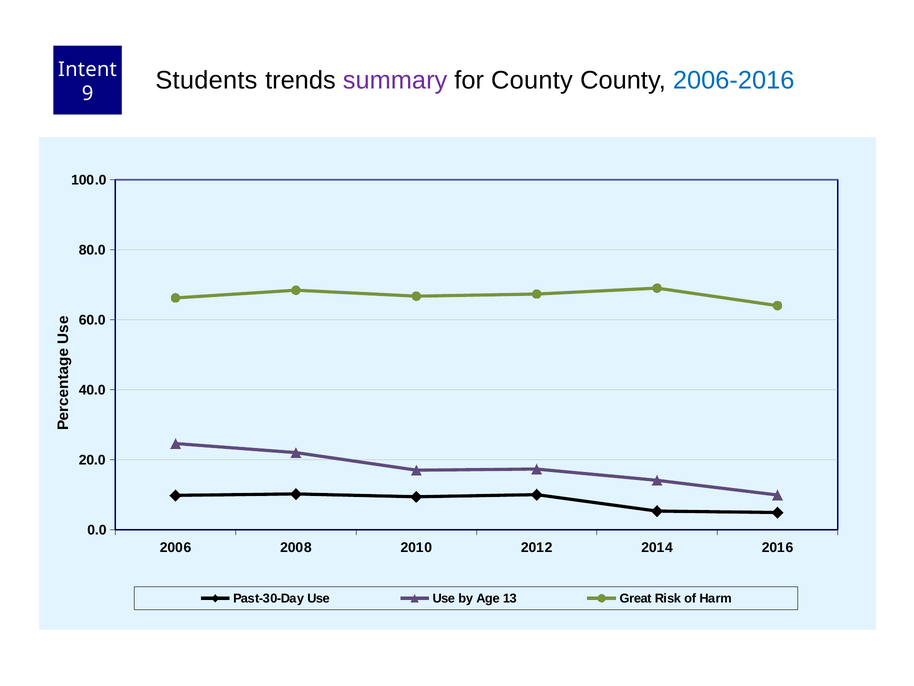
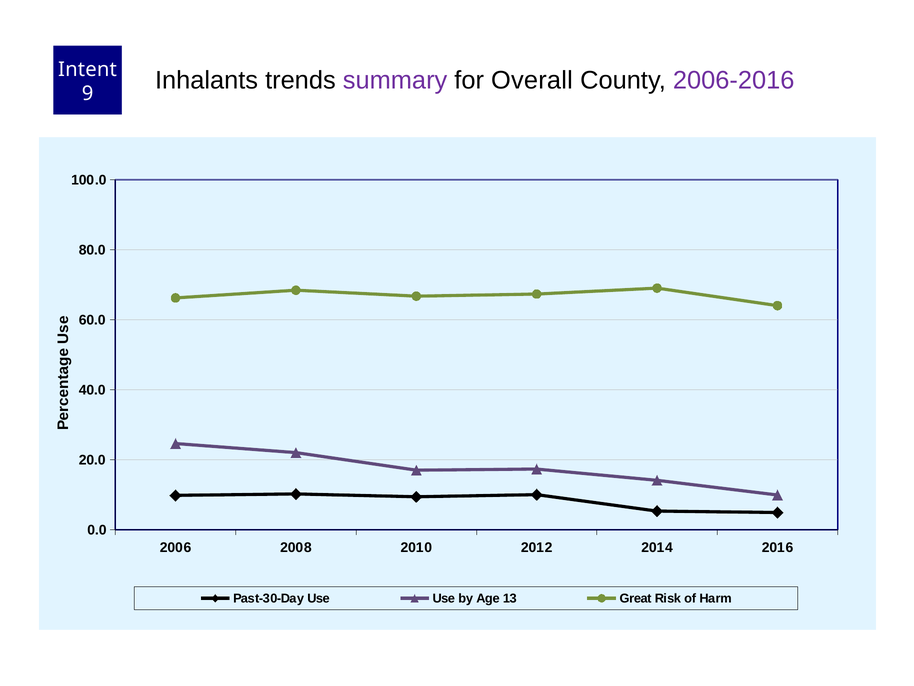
Students: Students -> Inhalants (207, 80)
for County: County -> Overall (532, 80)
2006-2016 colour: blue -> purple (734, 80)
